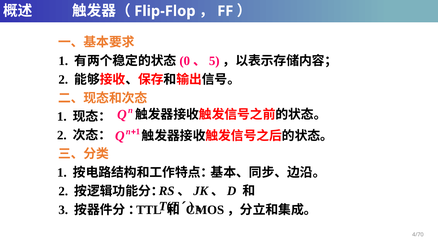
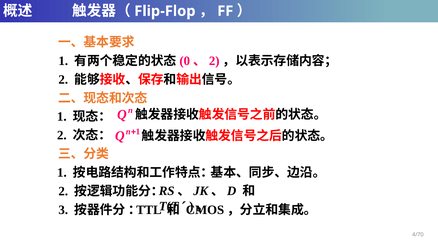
5: 5 -> 2 (214, 61)
